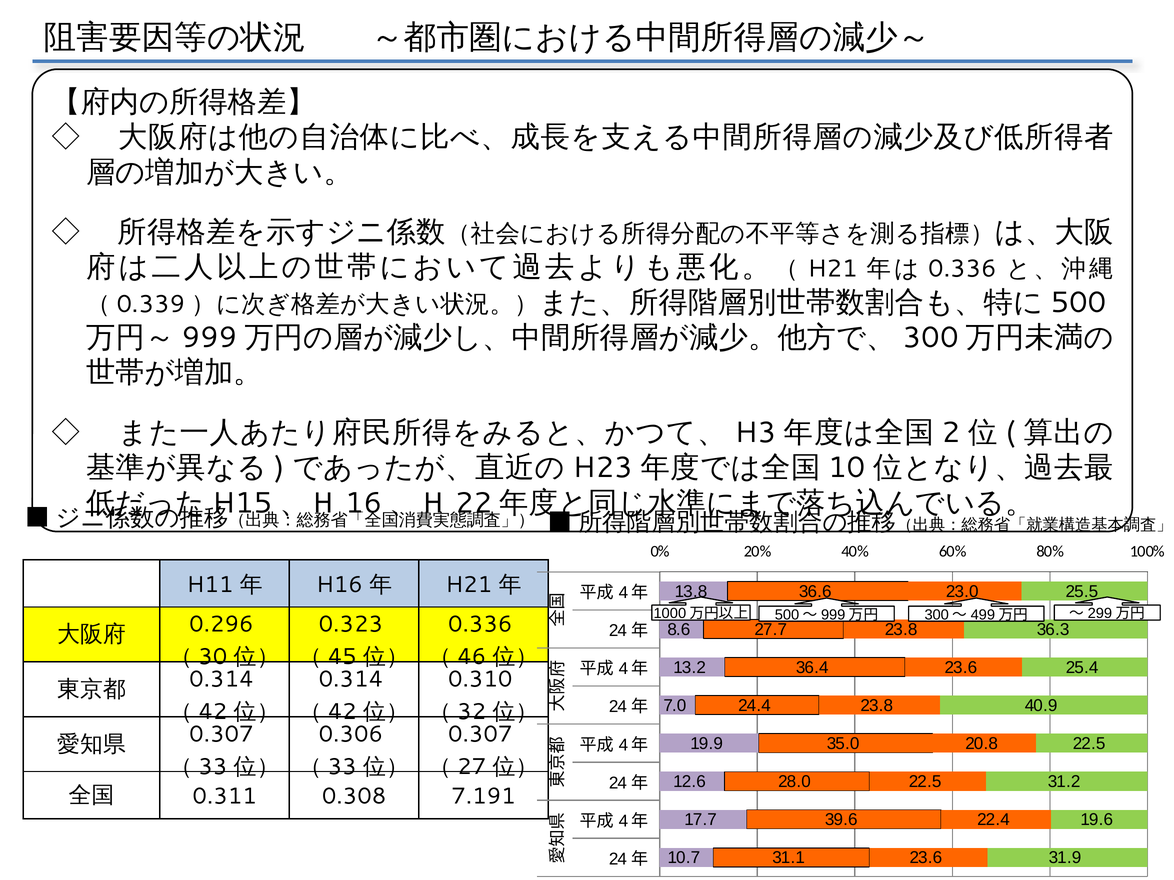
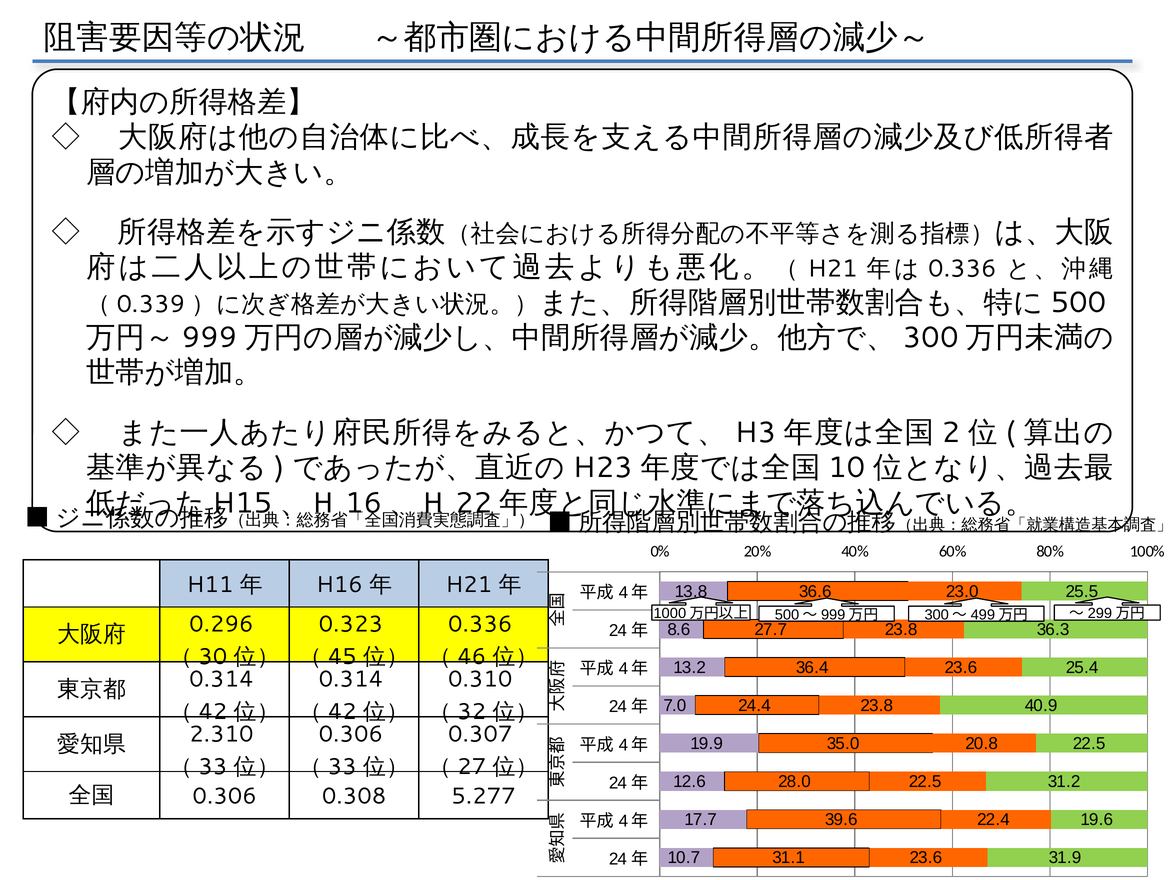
0.307: 0.307 -> 2.310 (221, 734)
0.311: 0.311 -> 0.306 (225, 797)
7.191: 7.191 -> 5.277 (483, 797)
